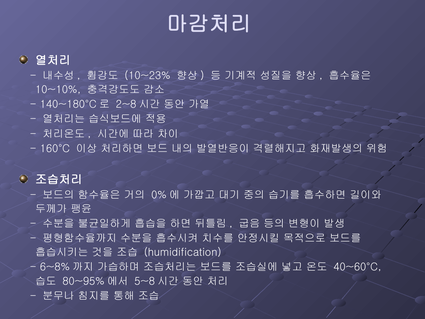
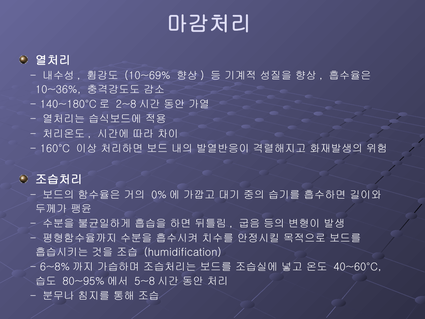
10~23%: 10~23% -> 10~69% (147, 76)
10~10%: 10~10% -> 10~36% (58, 90)
